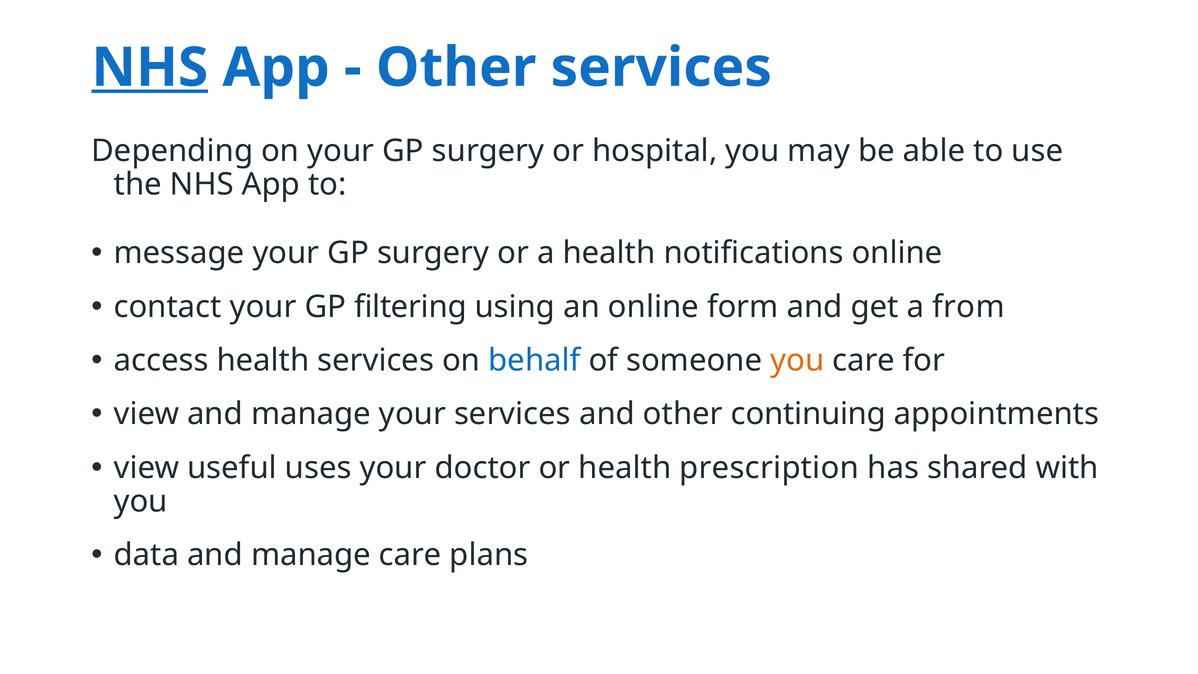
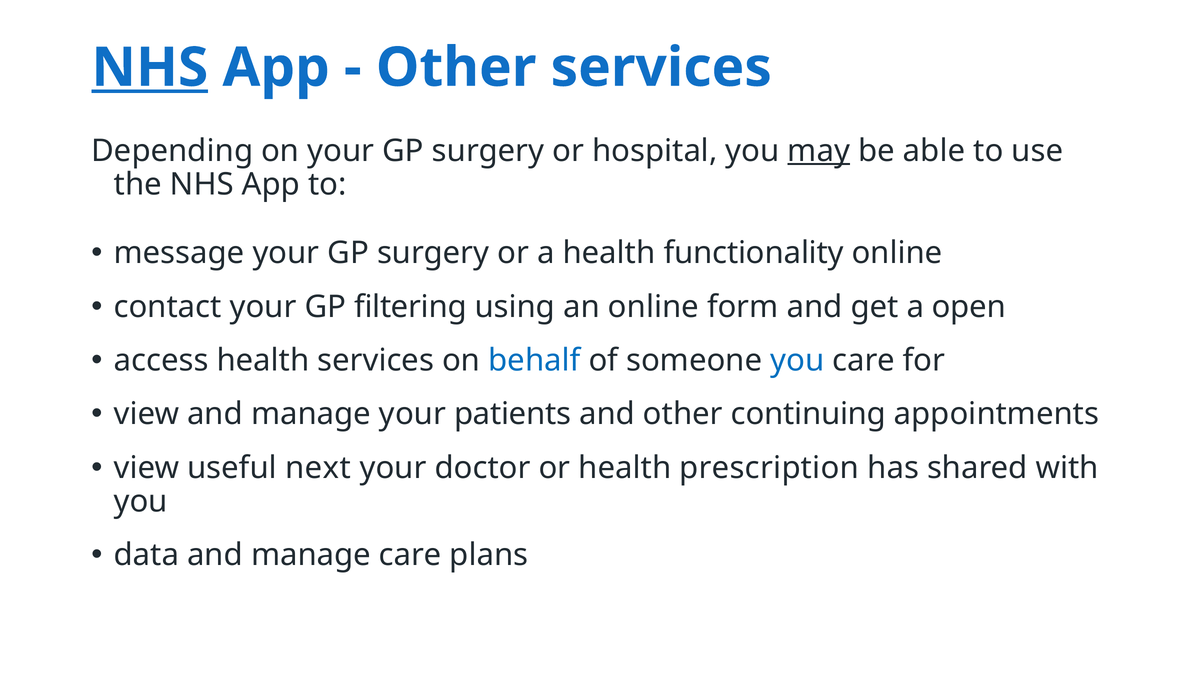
may underline: none -> present (819, 151)
notifications: notifications -> functionality (754, 253)
from: from -> open (969, 307)
you colour: orange -> blue (797, 360)
your services: services -> patients (513, 414)
uses: uses -> next (318, 468)
